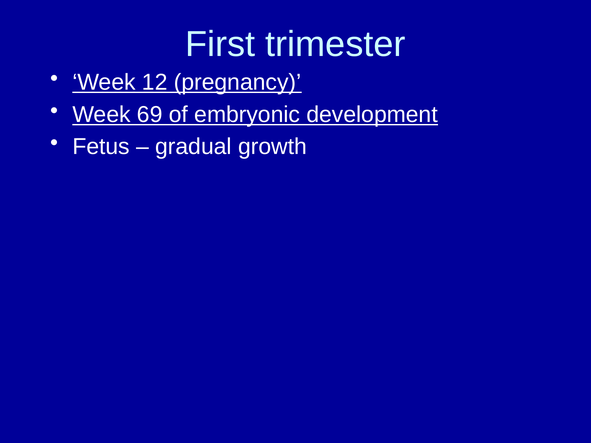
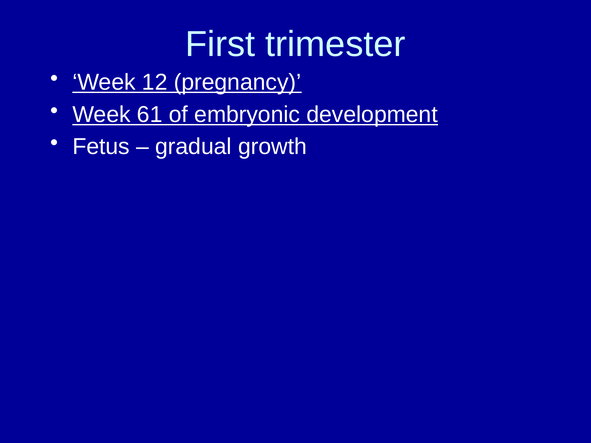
69: 69 -> 61 (150, 115)
